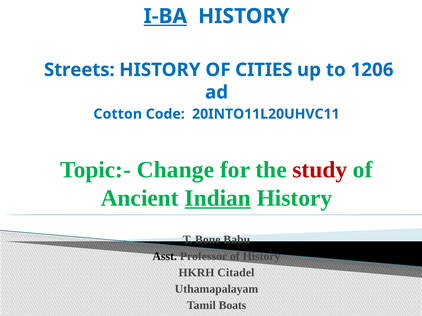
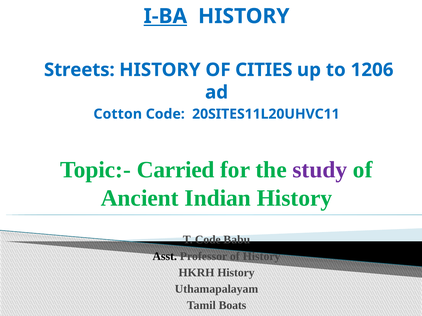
20INTO11L20UHVC11: 20INTO11L20UHVC11 -> 20SITES11L20UHVC11 (266, 114)
Change: Change -> Carried (176, 170)
study colour: red -> purple (320, 170)
Indian underline: present -> none (218, 198)
T Bone: Bone -> Code (208, 240)
HKRH Citadel: Citadel -> History (236, 273)
